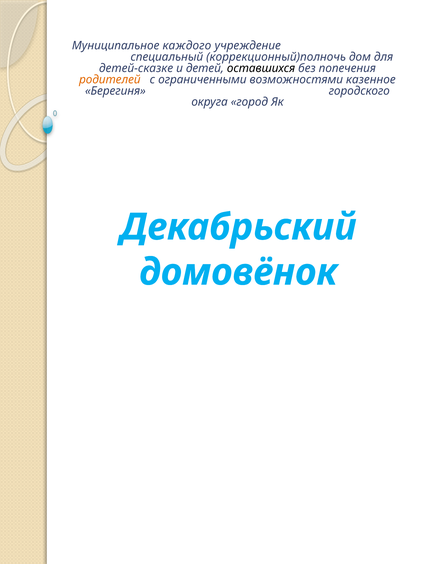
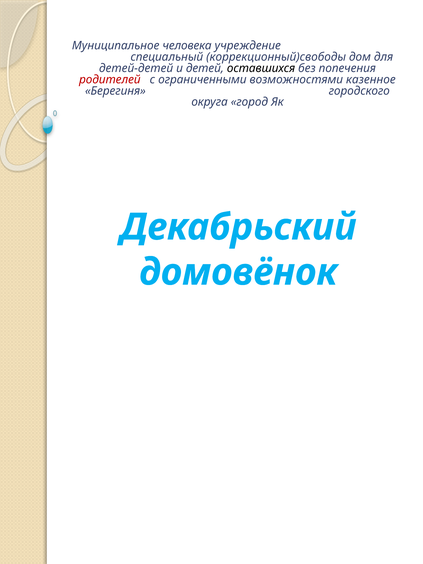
каждого: каждого -> человека (187, 46)
коррекционный)полночь: коррекционный)полночь -> коррекционный)свободы (276, 57)
детей-сказке: детей-сказке -> детей-детей (136, 68)
родителей colour: orange -> red (110, 80)
